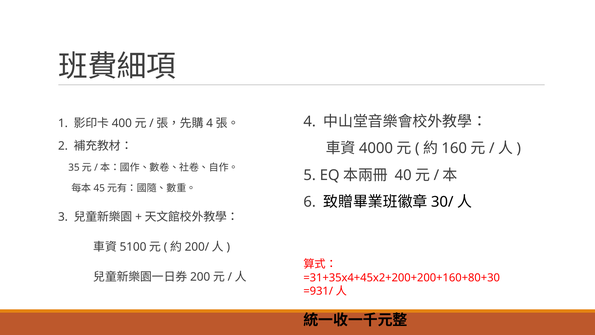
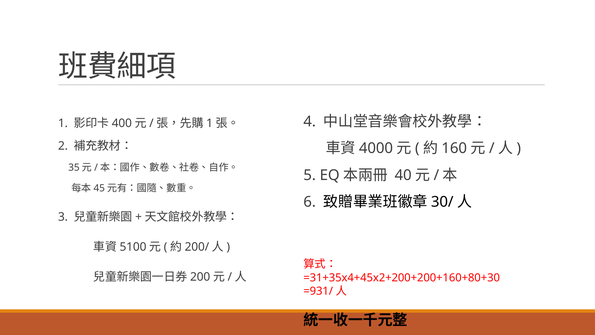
4: 4 -> 1 (210, 123)
